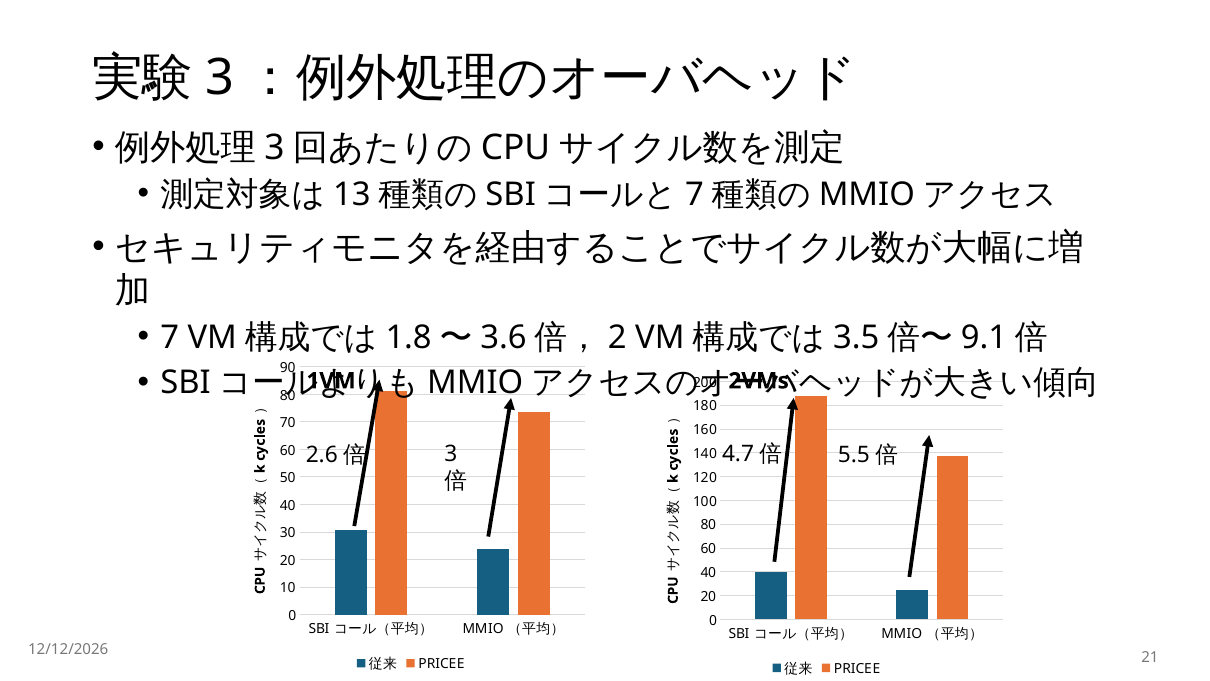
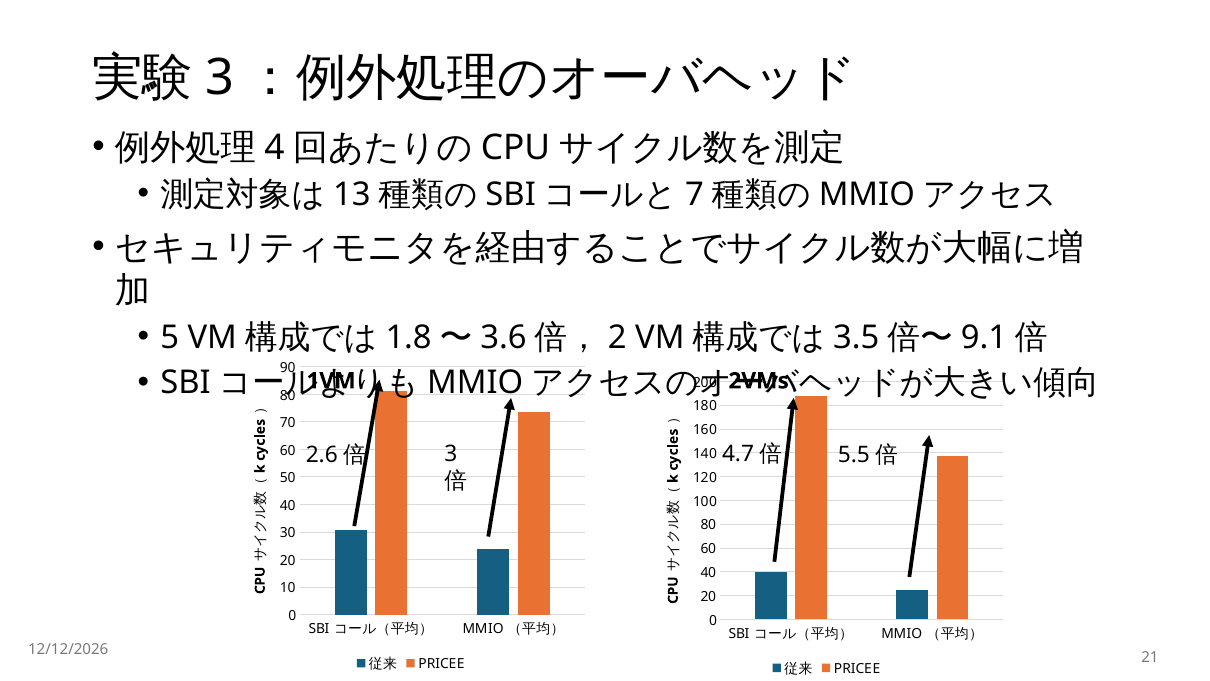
3: 3 -> 4 (274, 147)
7: 7 -> 5 (170, 337)
